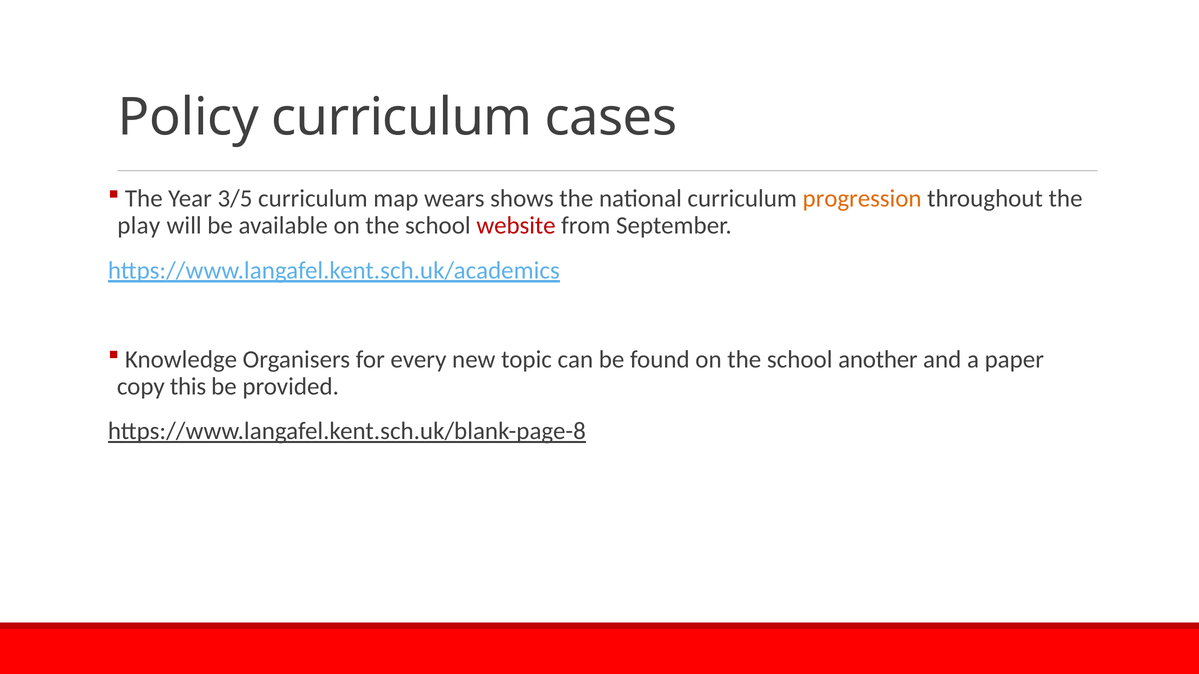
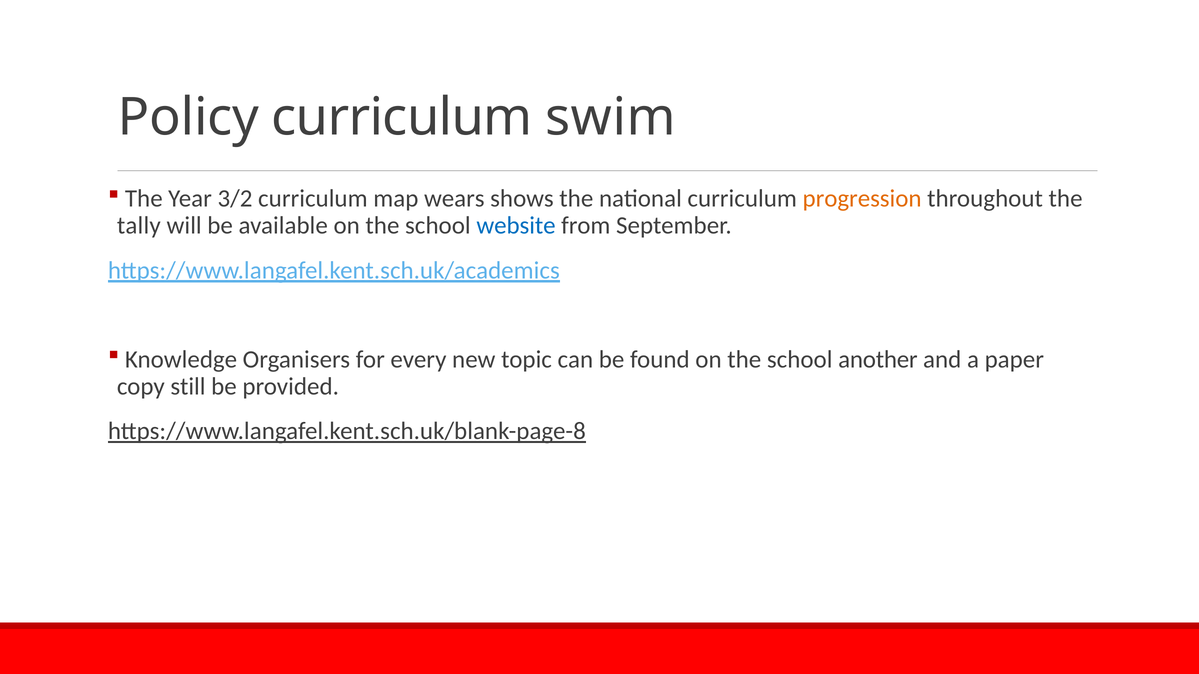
cases: cases -> swim (610, 118)
3/5: 3/5 -> 3/2 (235, 199)
play: play -> tally (139, 226)
website colour: red -> blue (516, 226)
this: this -> still (188, 387)
